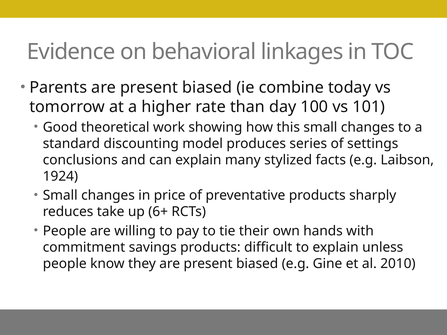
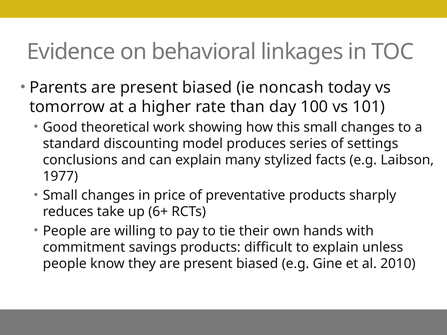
combine: combine -> noncash (291, 88)
1924: 1924 -> 1977 (60, 176)
